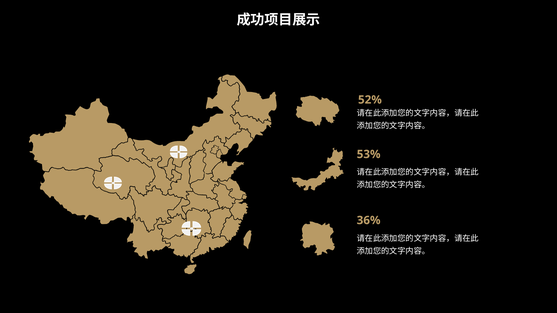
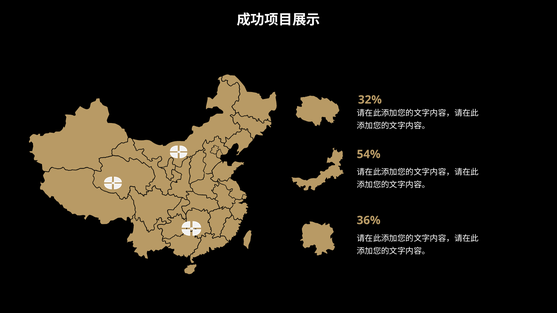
52%: 52% -> 32% (370, 100)
53%: 53% -> 54% (369, 154)
